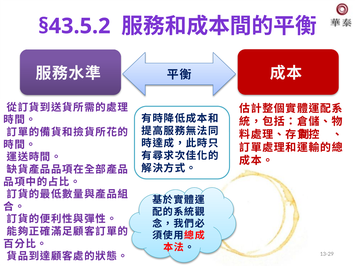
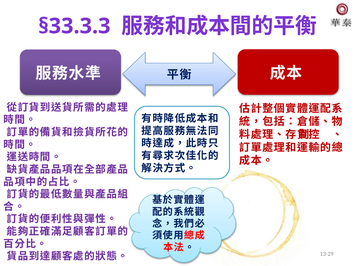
§43.5.2: §43.5.2 -> §33.3.3 (74, 26)
